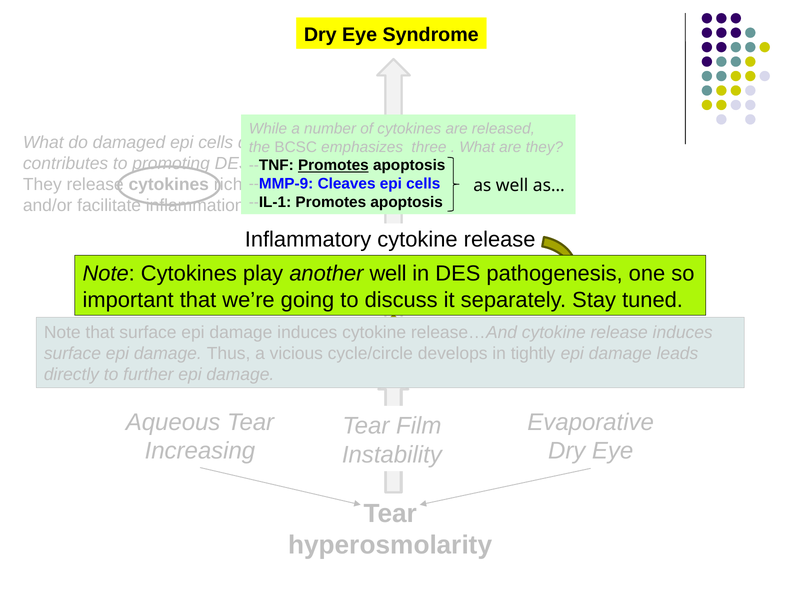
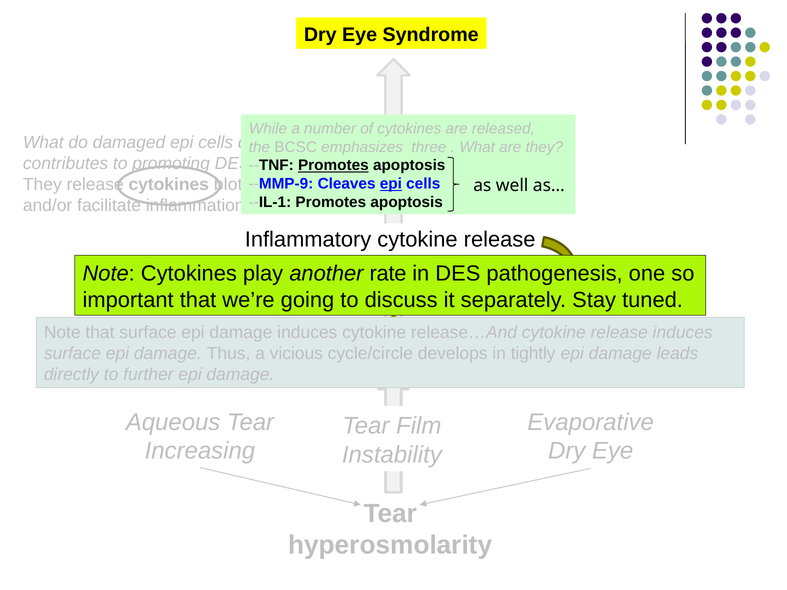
rich: rich -> blot (228, 184)
epi underline: none -> present (391, 184)
another well: well -> rate (388, 274)
